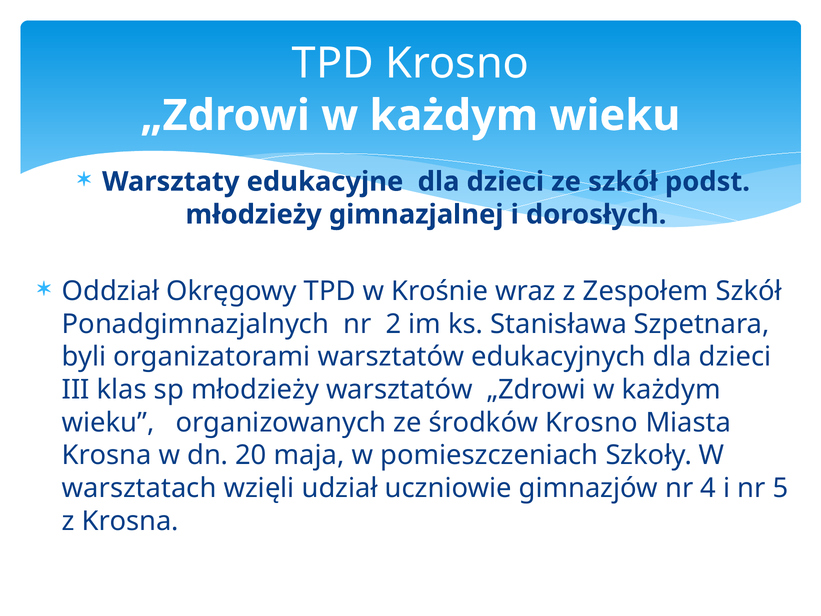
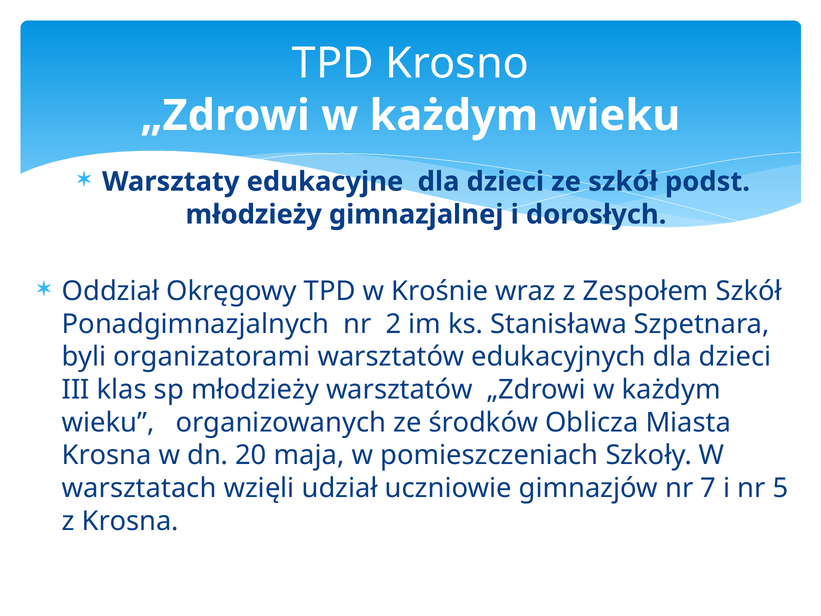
środków Krosno: Krosno -> Oblicza (592, 422)
4: 4 -> 7 (708, 488)
